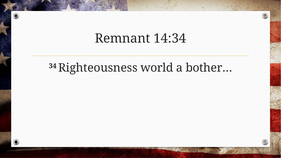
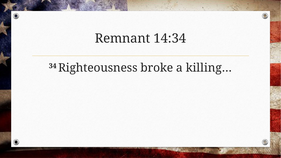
world: world -> broke (157, 68)
bother…: bother… -> killing… (209, 68)
